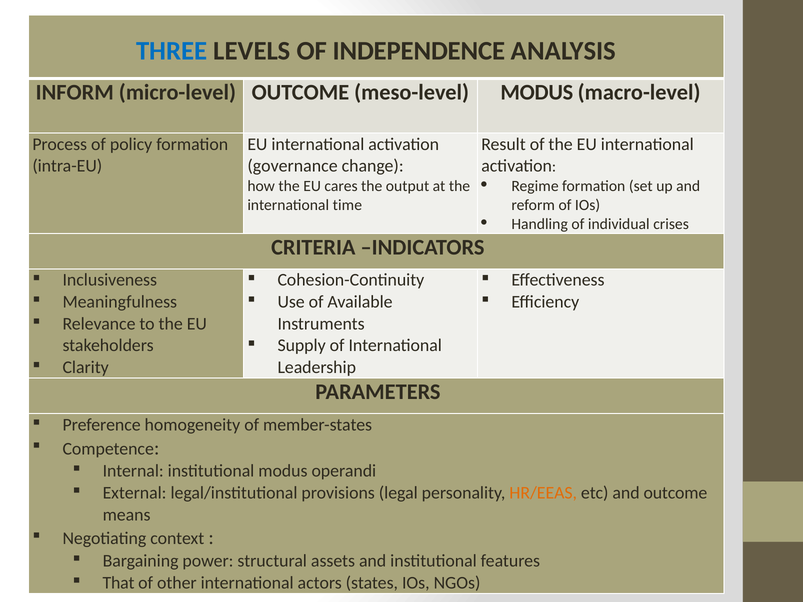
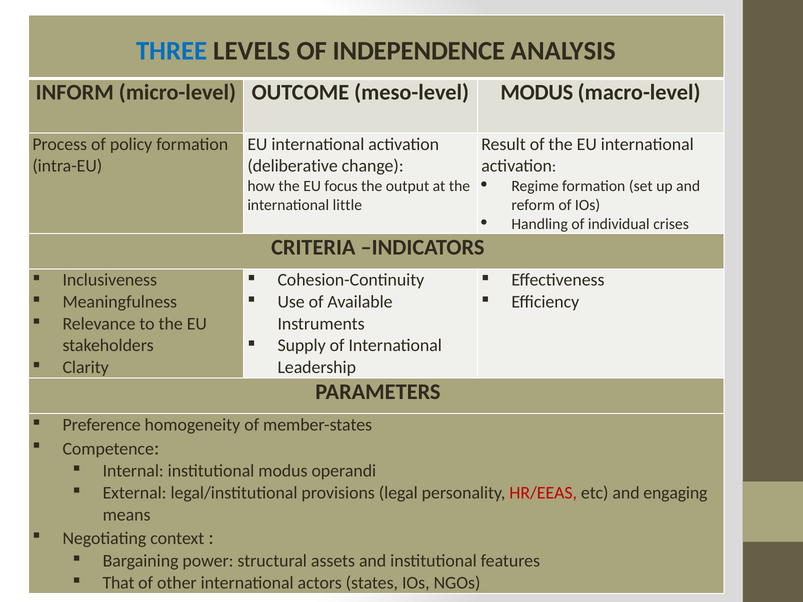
governance: governance -> deliberative (293, 166)
cares: cares -> focus (341, 186)
time: time -> little (347, 205)
HR/EEAS colour: orange -> red (543, 493)
and outcome: outcome -> engaging (675, 493)
